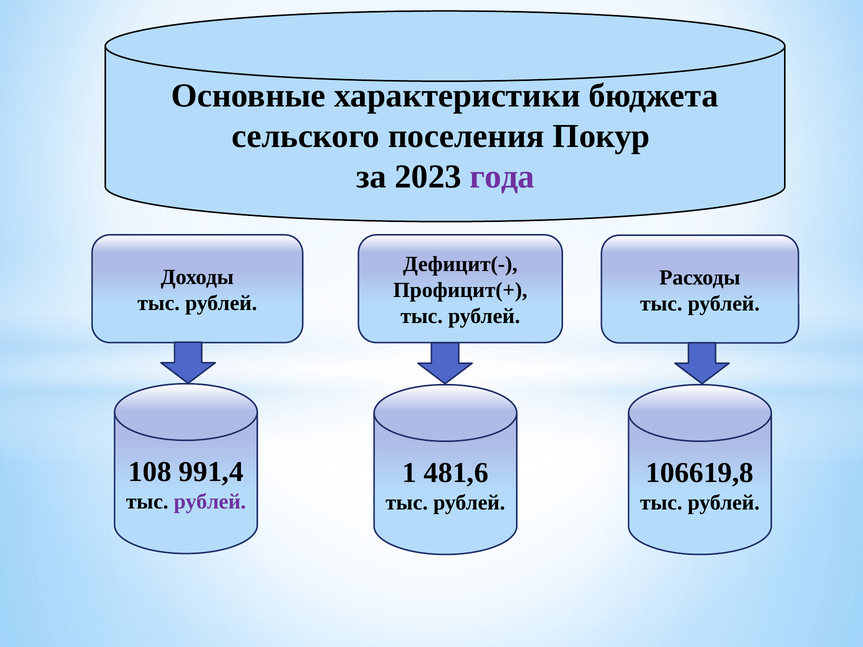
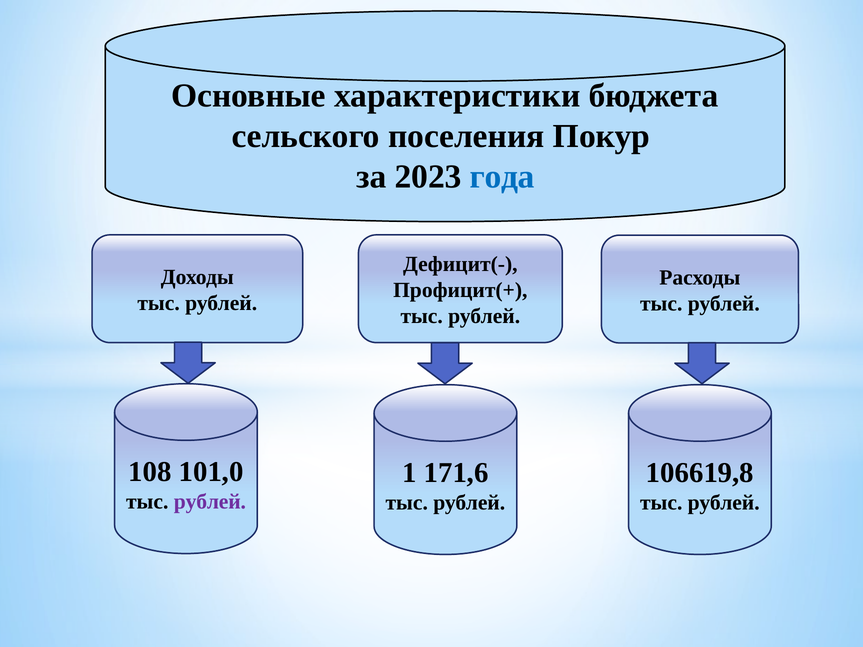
года colour: purple -> blue (502, 177)
991,4: 991,4 -> 101,0 (211, 472)
481,6: 481,6 -> 171,6 (456, 473)
